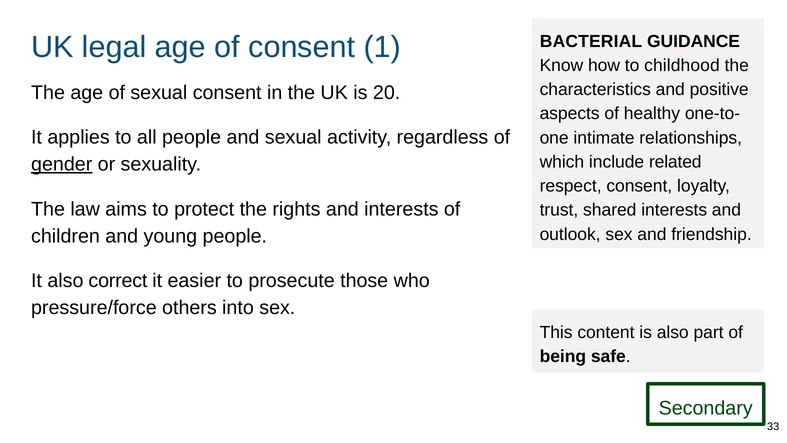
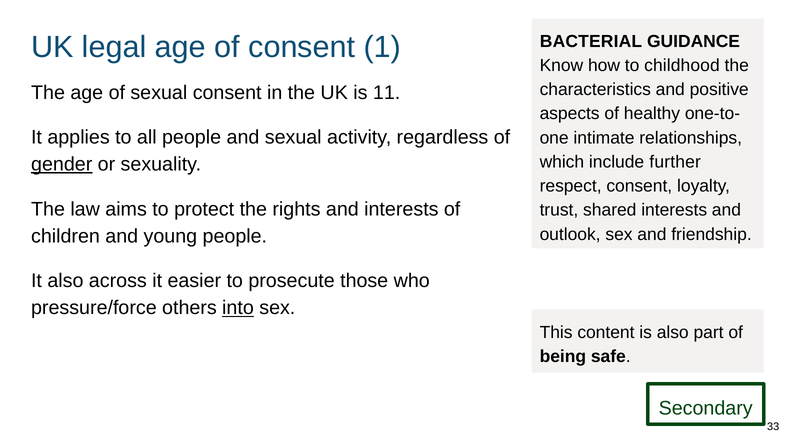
20: 20 -> 11 (387, 93)
related: related -> further (675, 162)
correct: correct -> across (118, 281)
into underline: none -> present (238, 308)
